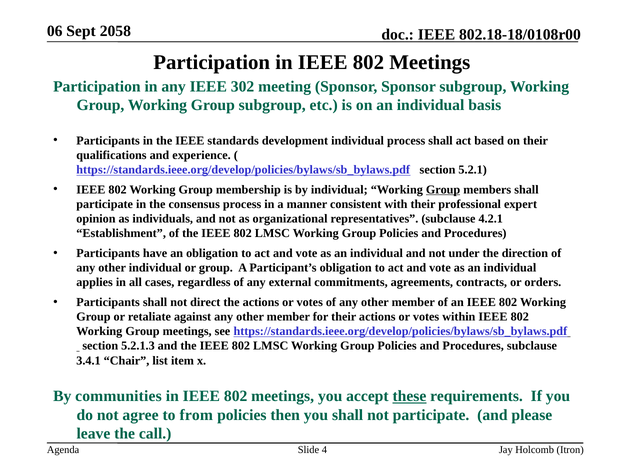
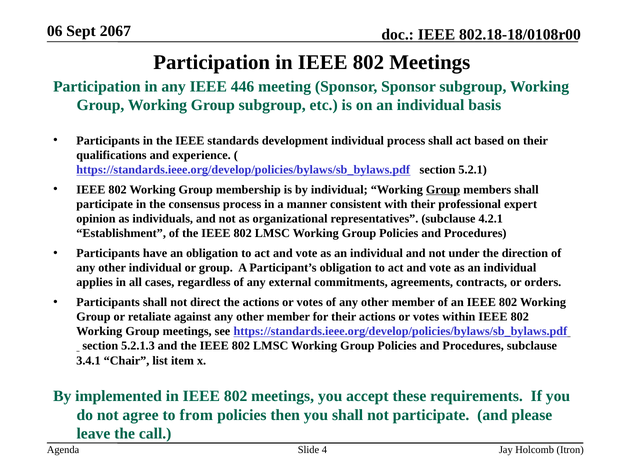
2058: 2058 -> 2067 (115, 31)
302: 302 -> 446 (243, 87)
communities: communities -> implemented (119, 396)
these underline: present -> none (409, 396)
